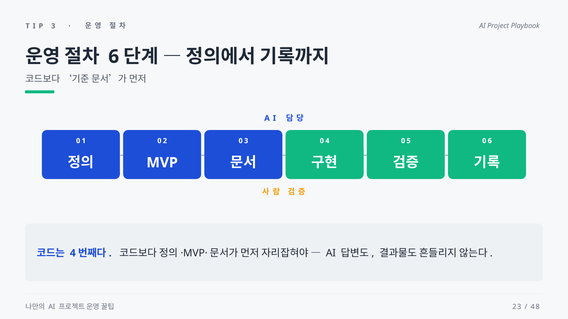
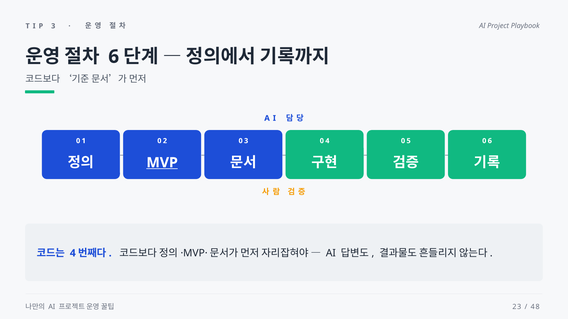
MVP underline: none -> present (162, 163)
